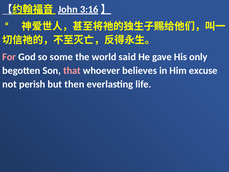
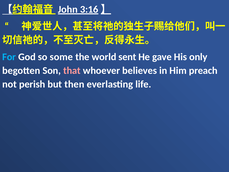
For colour: pink -> light blue (9, 57)
said: said -> sent (127, 57)
excuse: excuse -> preach (203, 70)
